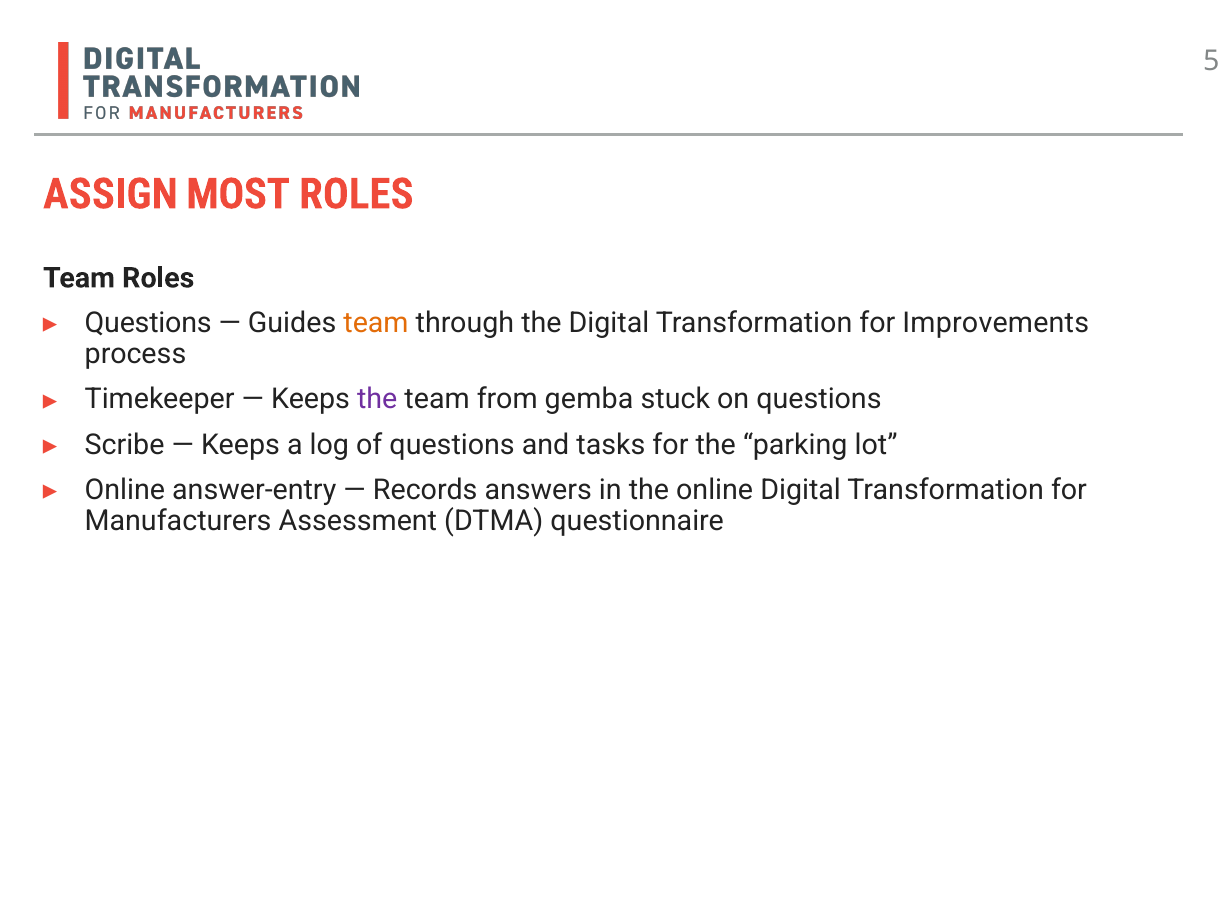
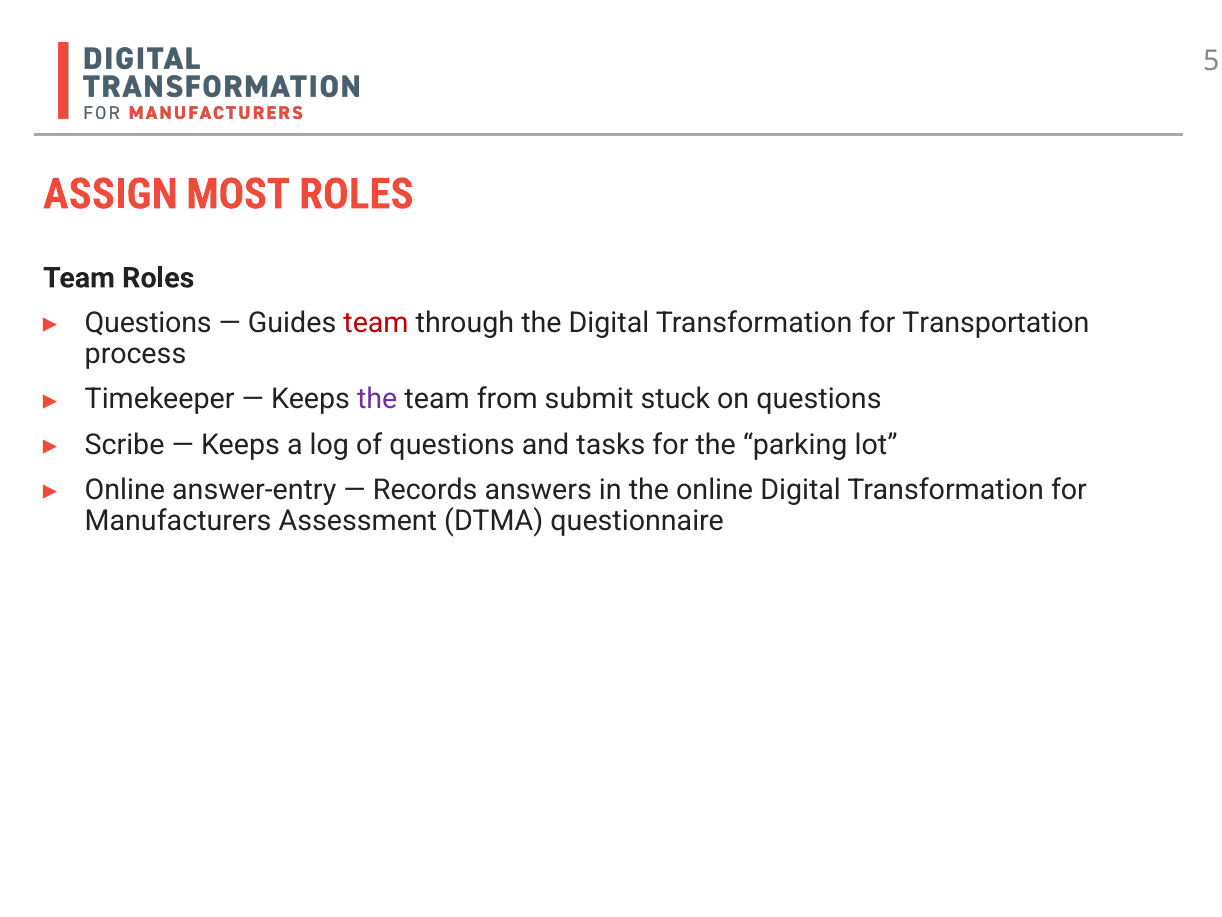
team colour: orange -> red (376, 323)
Improvements: Improvements -> Transportation (996, 323)
gemba: gemba -> submit (589, 399)
